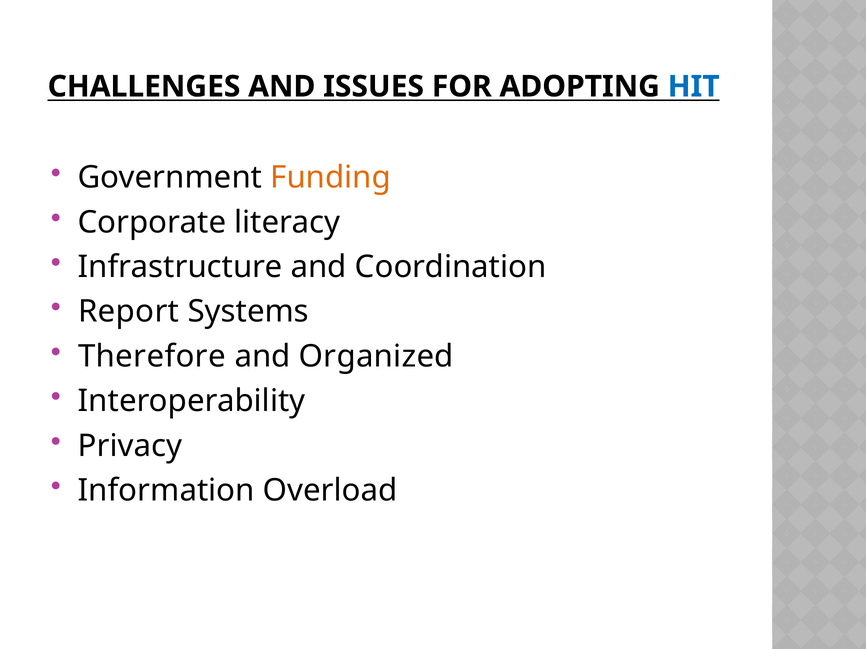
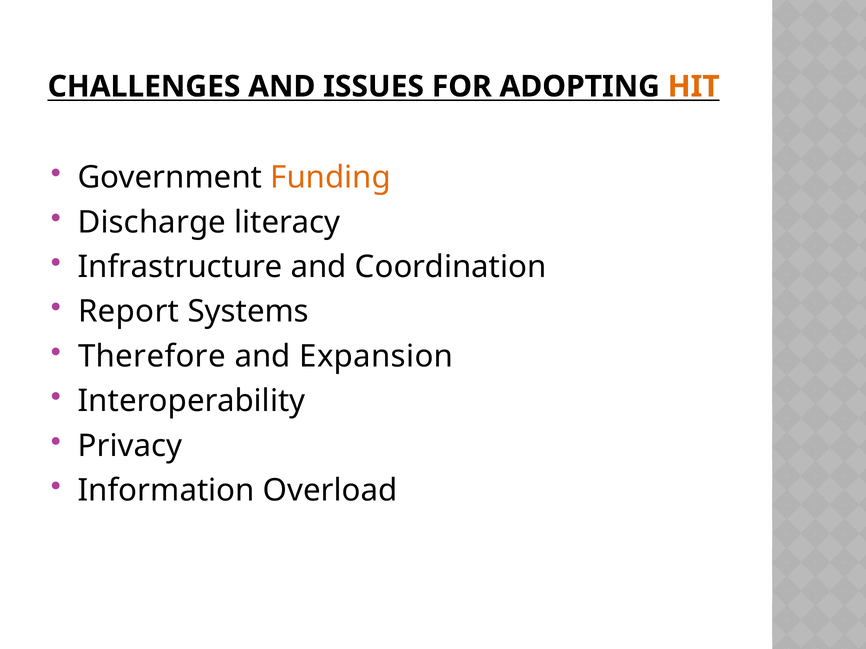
HIT colour: blue -> orange (694, 87)
Corporate: Corporate -> Discharge (152, 222)
Organized: Organized -> Expansion (376, 357)
